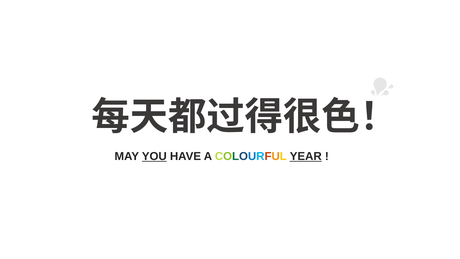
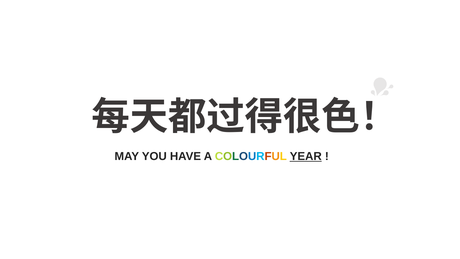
YOU underline: present -> none (154, 156)
